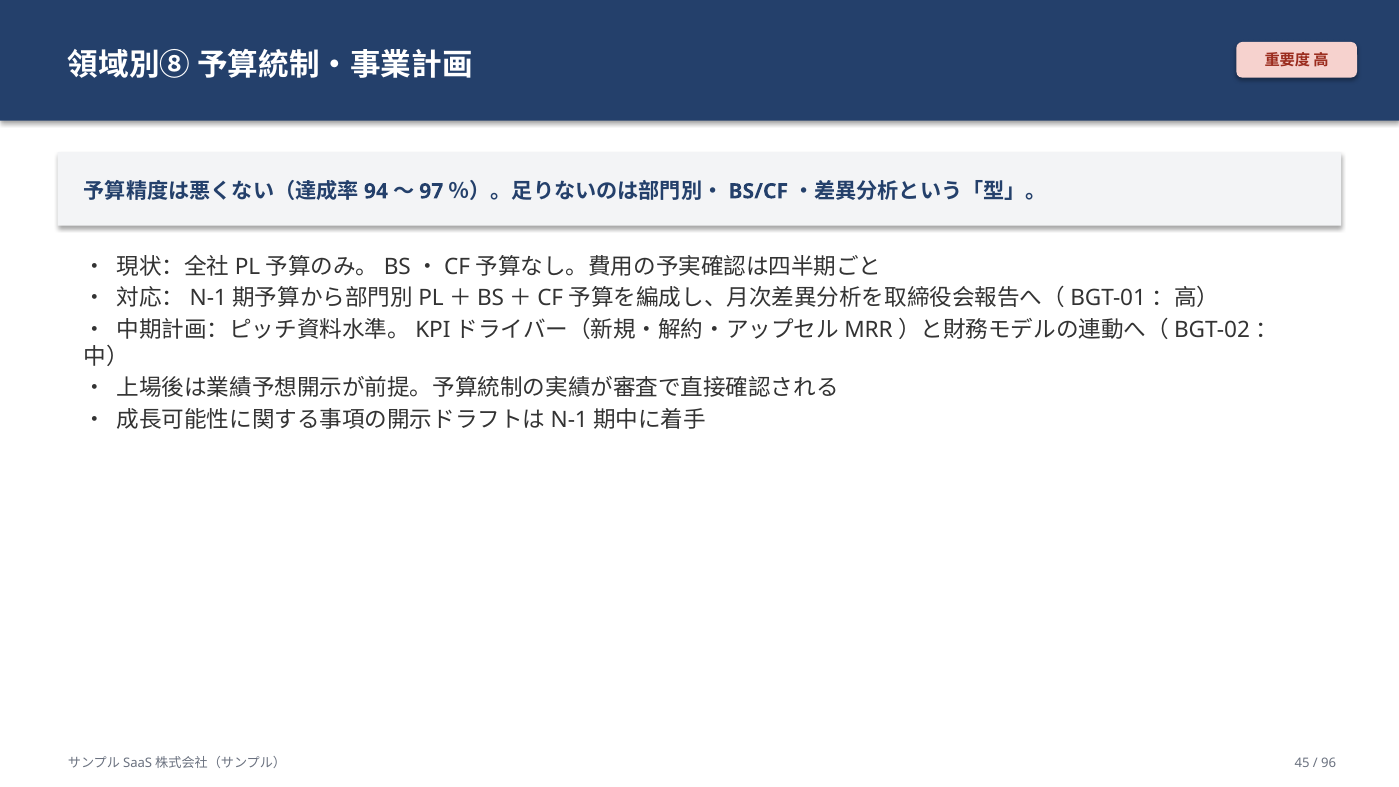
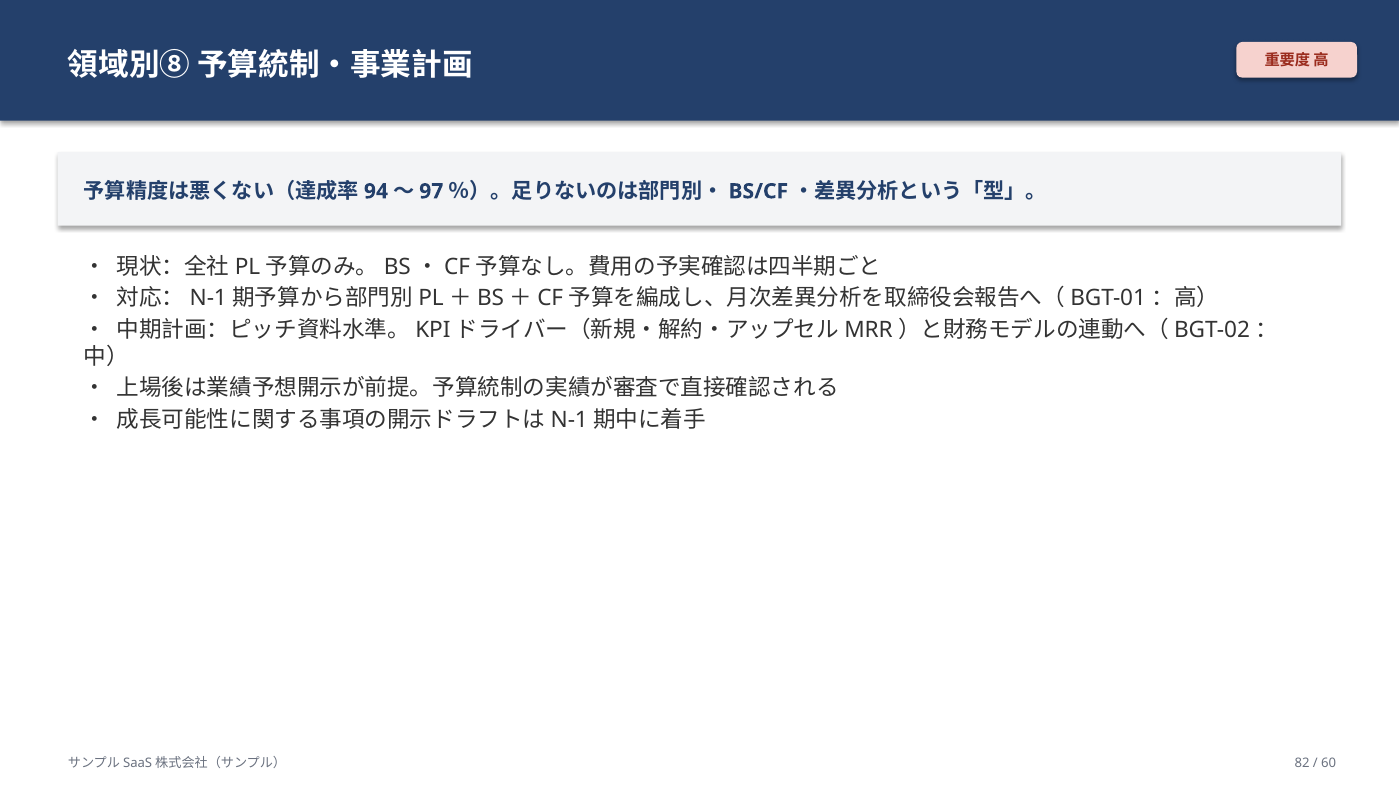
45: 45 -> 82 (1302, 763)
96: 96 -> 60 (1329, 763)
